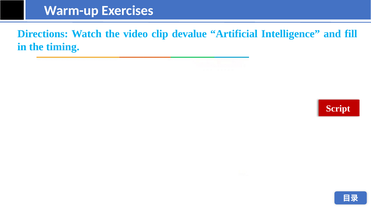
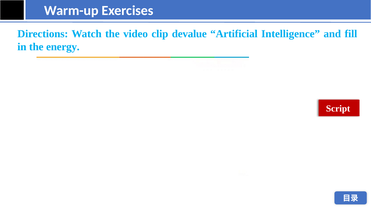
timing: timing -> energy (63, 47)
